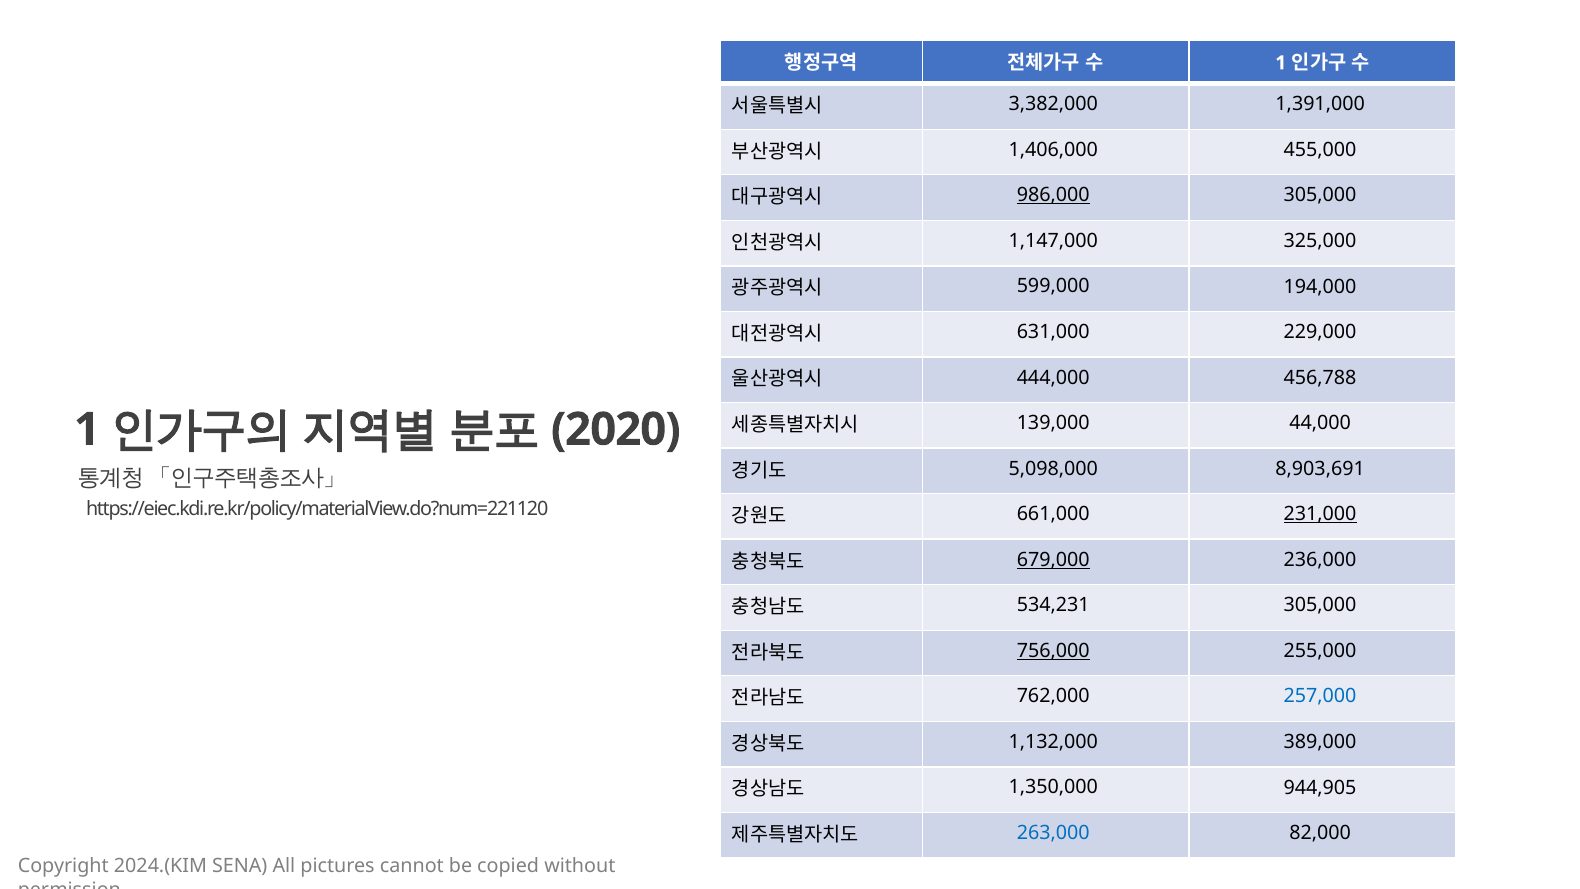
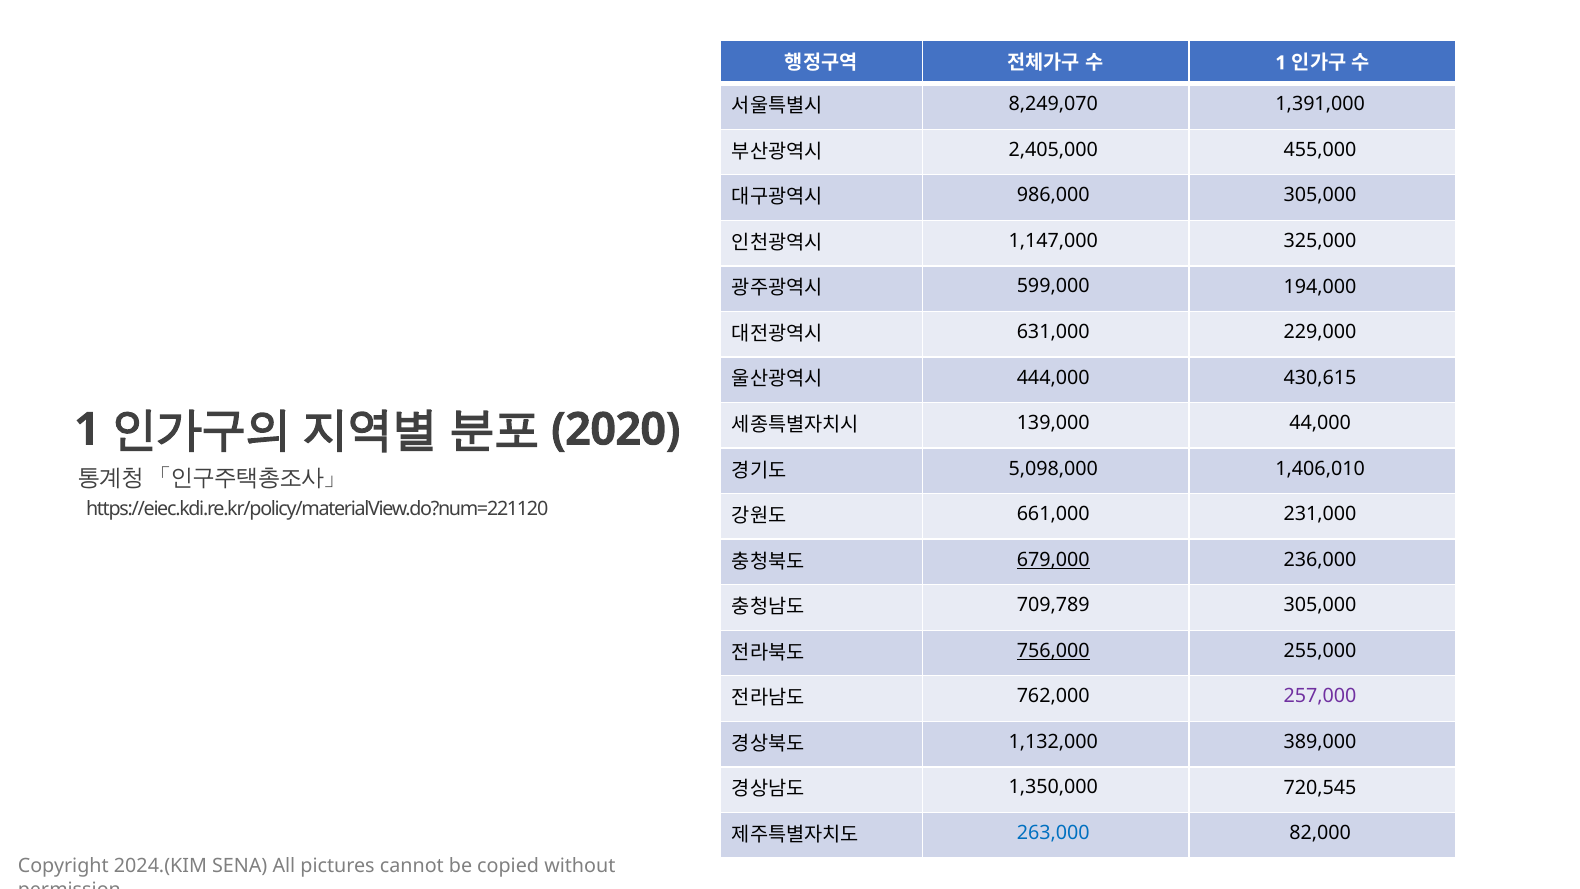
3,382,000: 3,382,000 -> 8,249,070 (1053, 104)
1,406,000: 1,406,000 -> 2,405,000 (1053, 150)
986,000 underline: present -> none (1053, 195)
456,788: 456,788 -> 430,615 (1320, 378)
8,903,691: 8,903,691 -> 1,406,010 (1320, 469)
231,000 underline: present -> none (1320, 514)
534,231: 534,231 -> 709,789 (1053, 605)
257,000 colour: blue -> purple (1320, 696)
944,905: 944,905 -> 720,545 (1320, 787)
